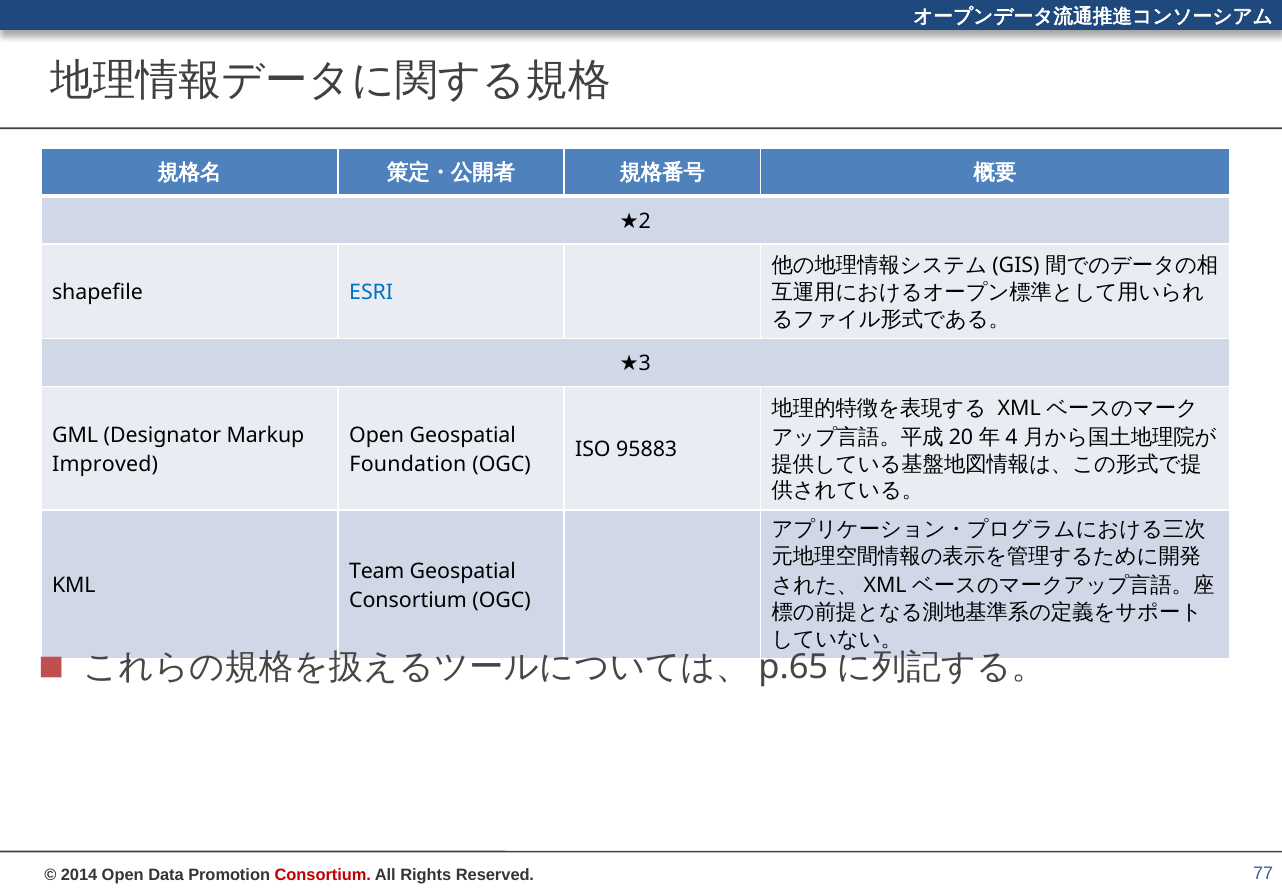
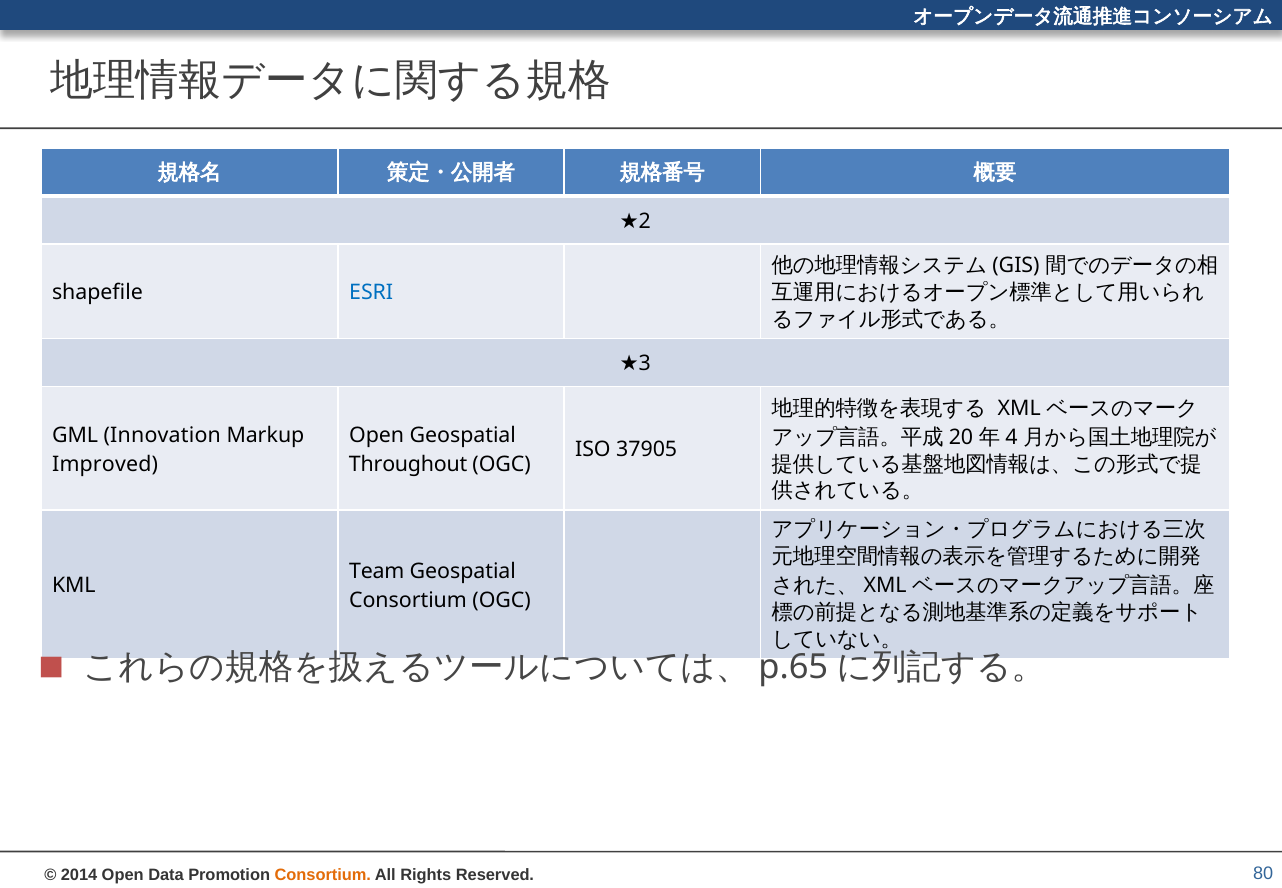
Designator: Designator -> Innovation (162, 435)
95883: 95883 -> 37905 (647, 449)
Foundation: Foundation -> Throughout (408, 464)
Consortium colour: red -> orange (323, 874)
77: 77 -> 80 (1263, 874)
